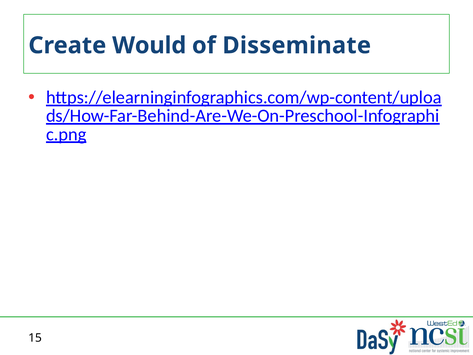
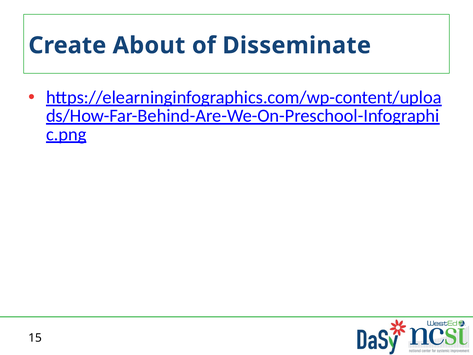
Would: Would -> About (149, 45)
